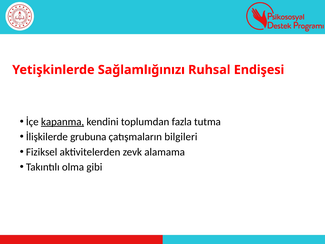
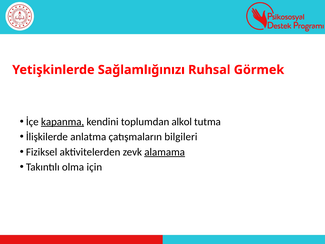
Endişesi: Endişesi -> Görmek (259, 70)
fazla: fazla -> alkol (182, 122)
grubuna: grubuna -> anlatma (88, 137)
alamama underline: none -> present (165, 152)
gibi: gibi -> için (94, 167)
